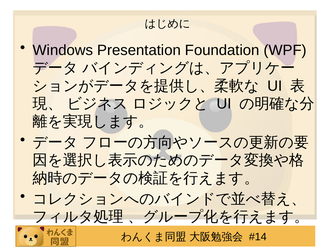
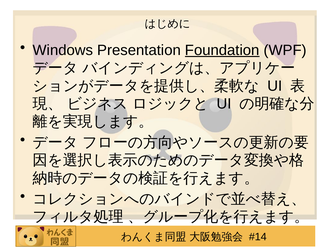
Foundation underline: none -> present (222, 50)
